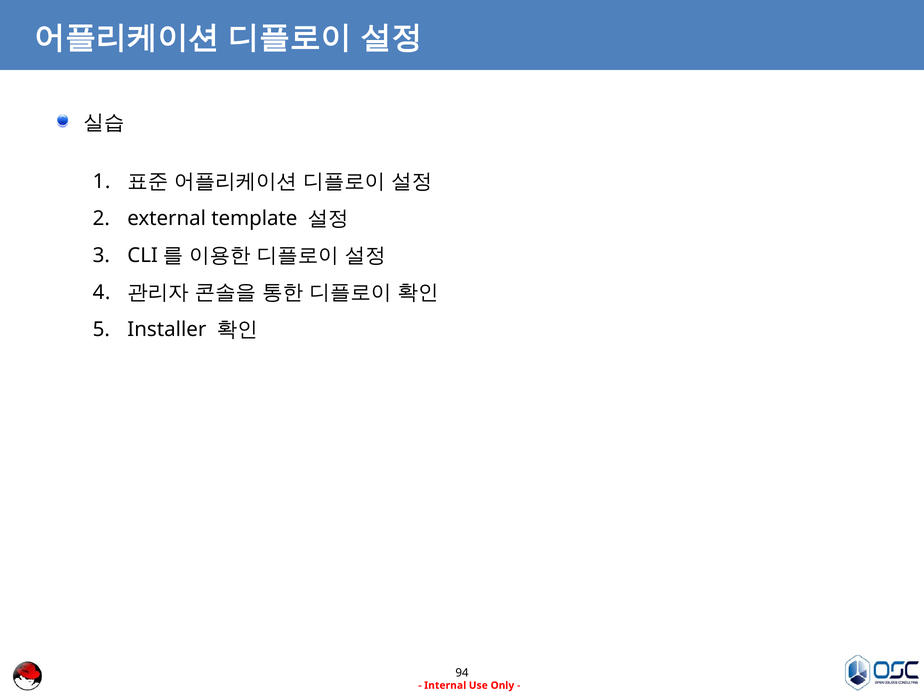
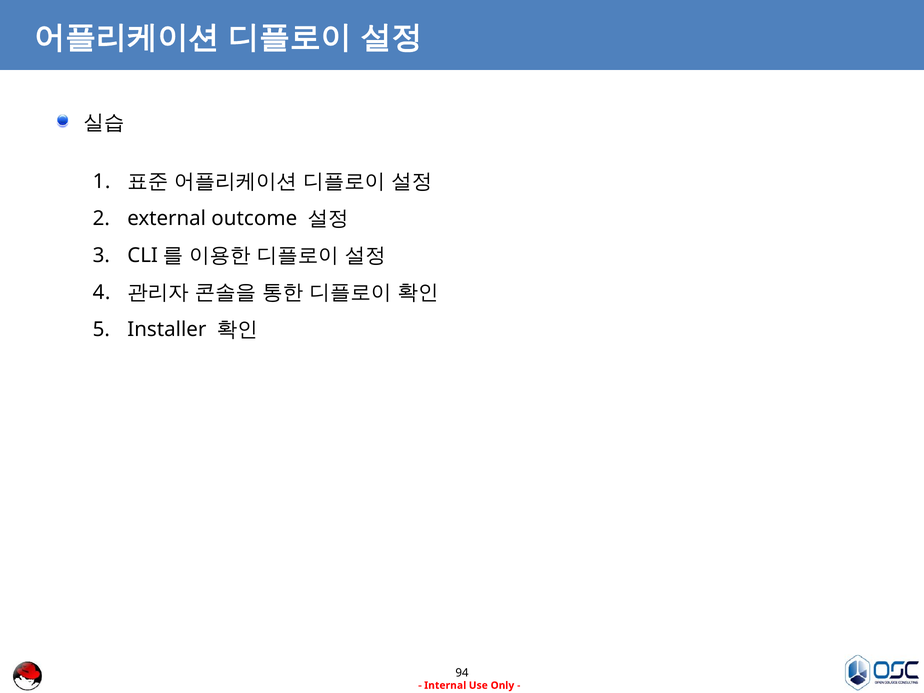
template: template -> outcome (254, 219)
